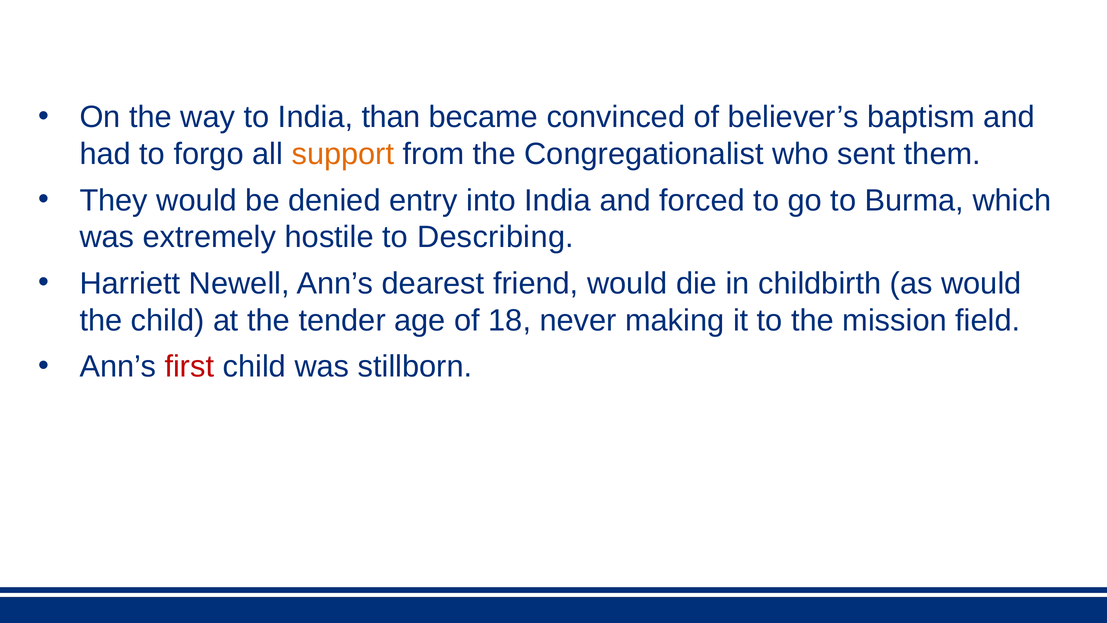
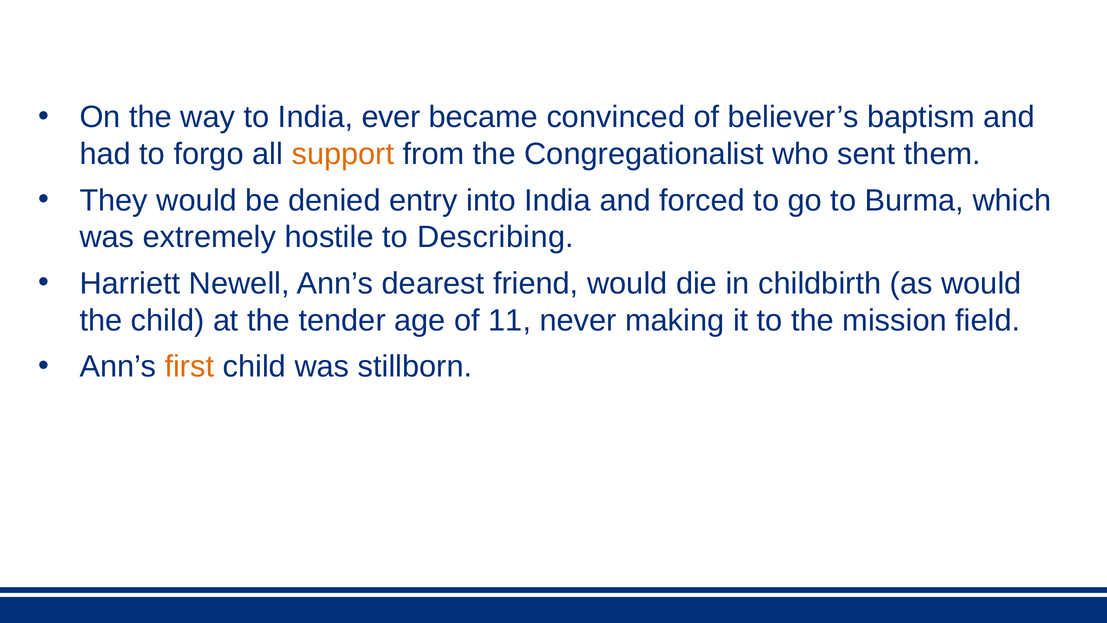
than: than -> ever (391, 117)
18: 18 -> 11 (510, 320)
first colour: red -> orange (189, 366)
